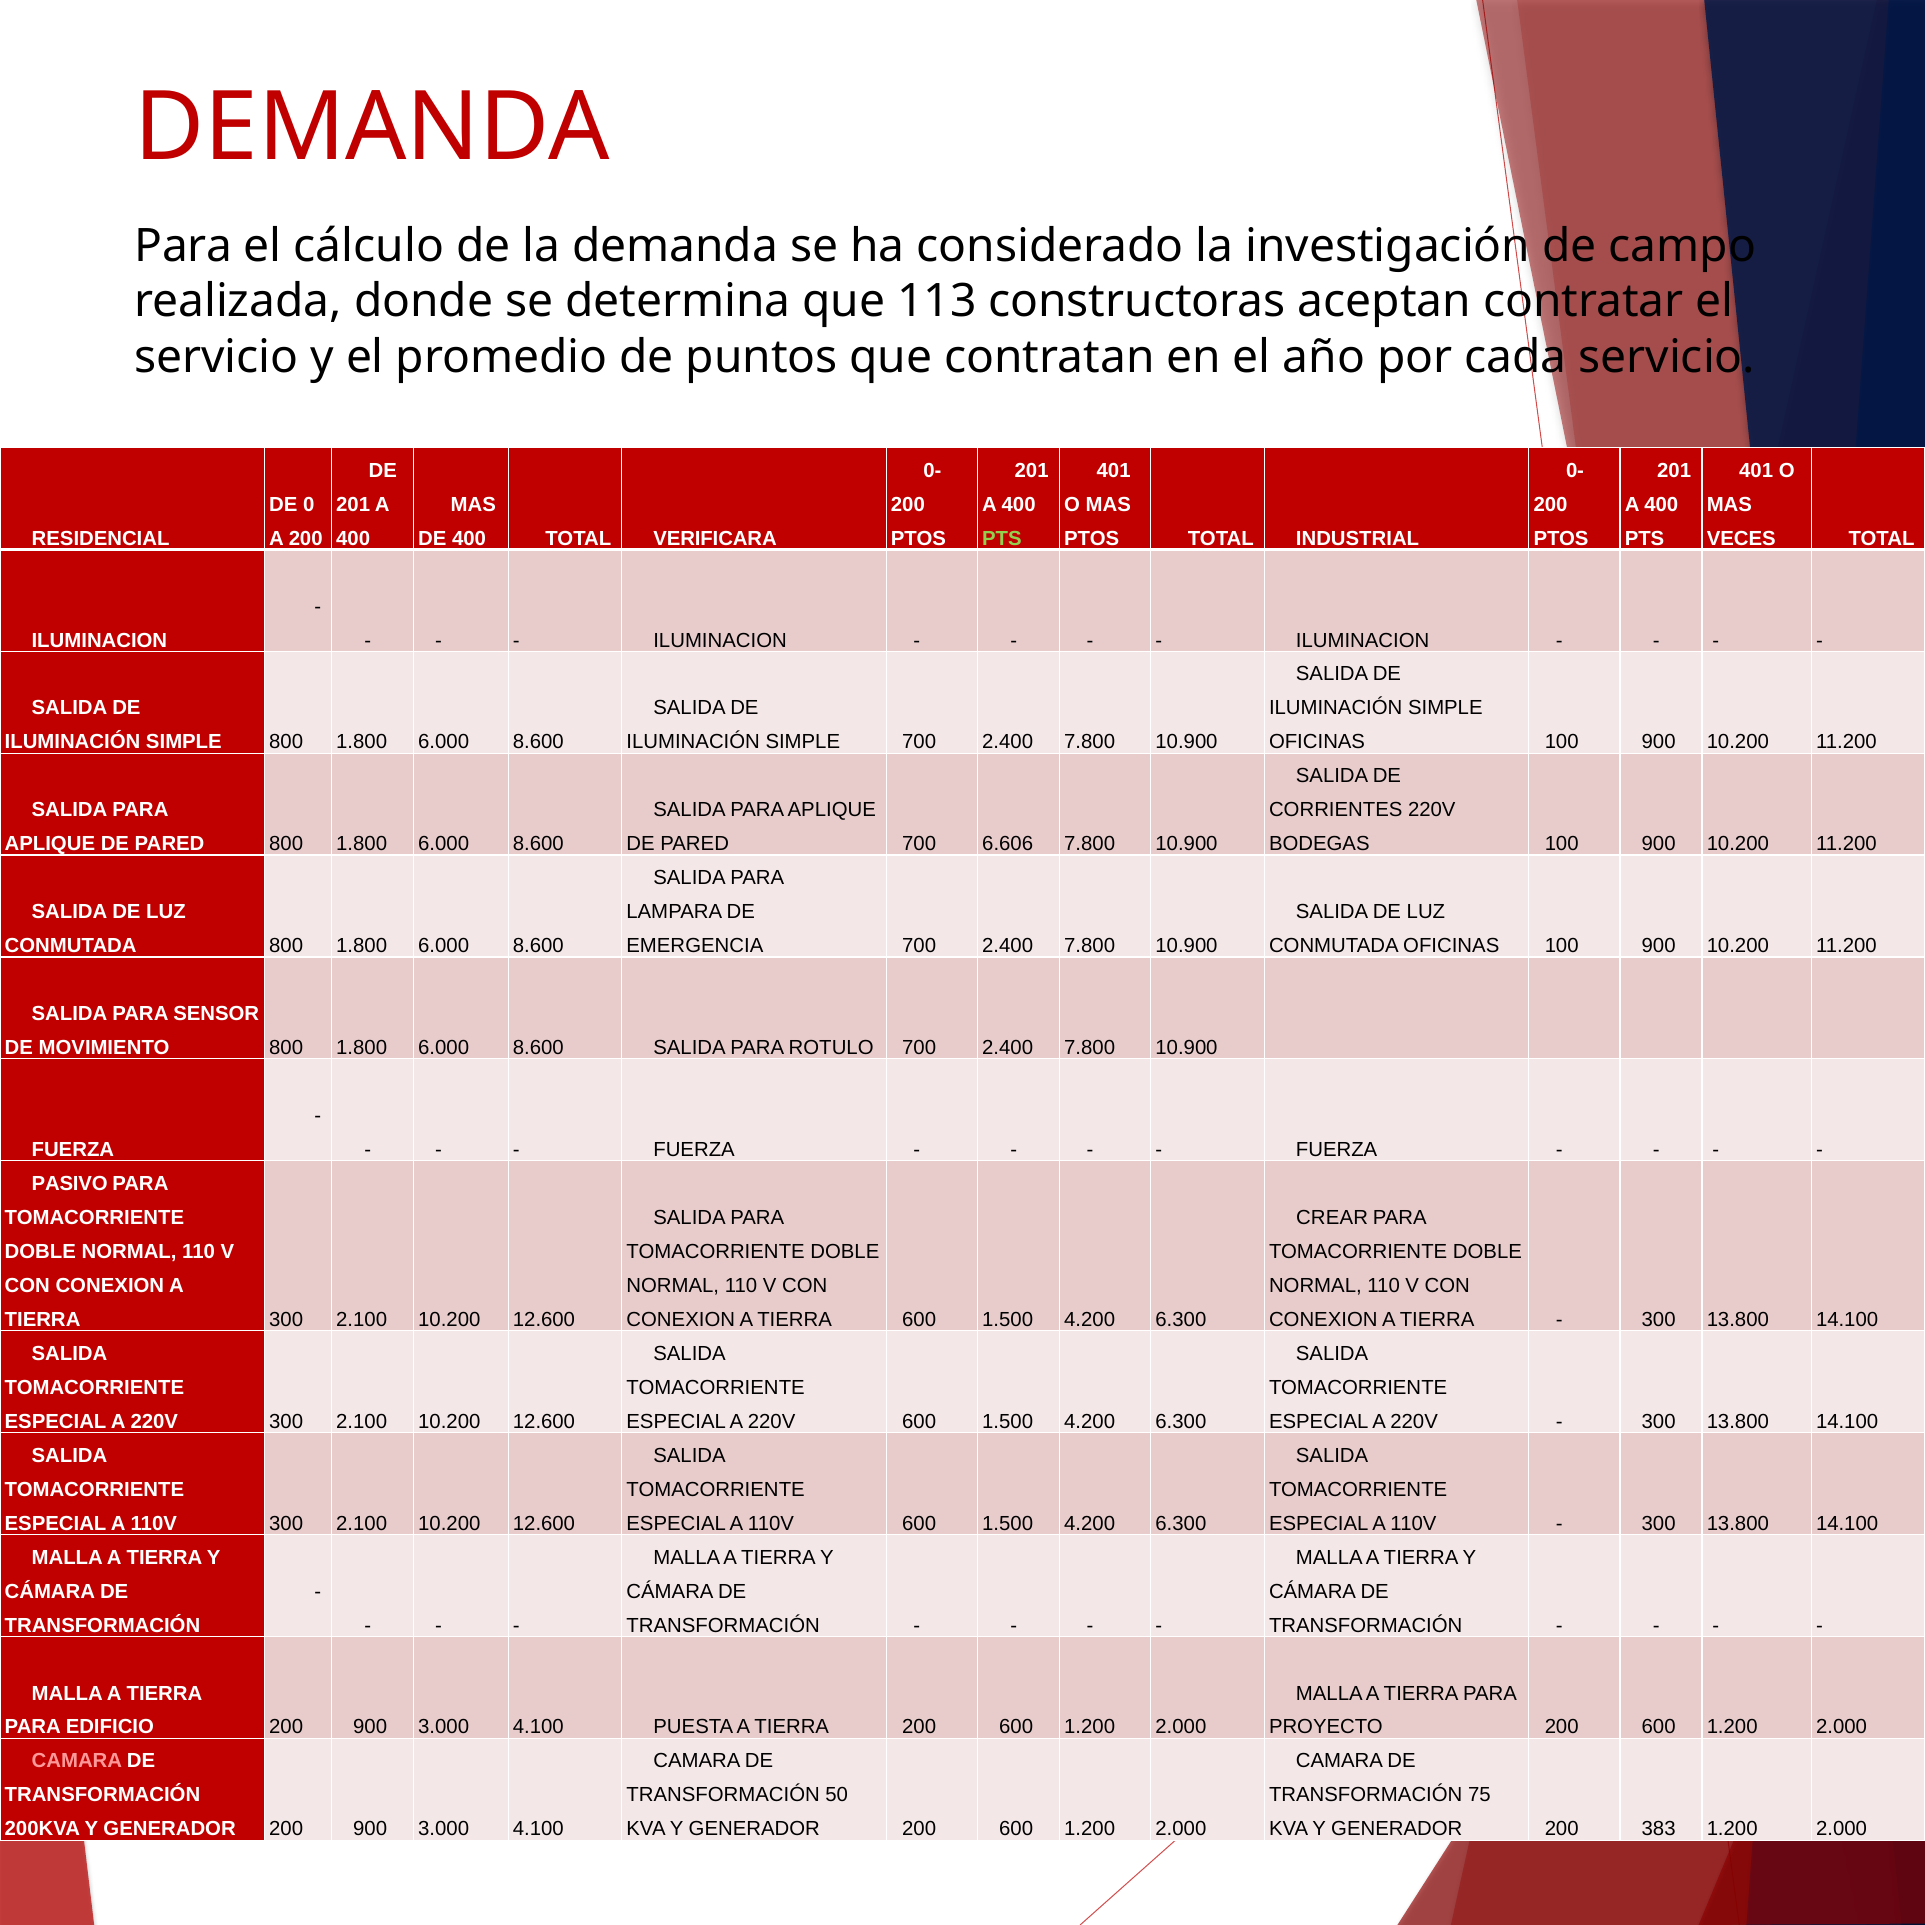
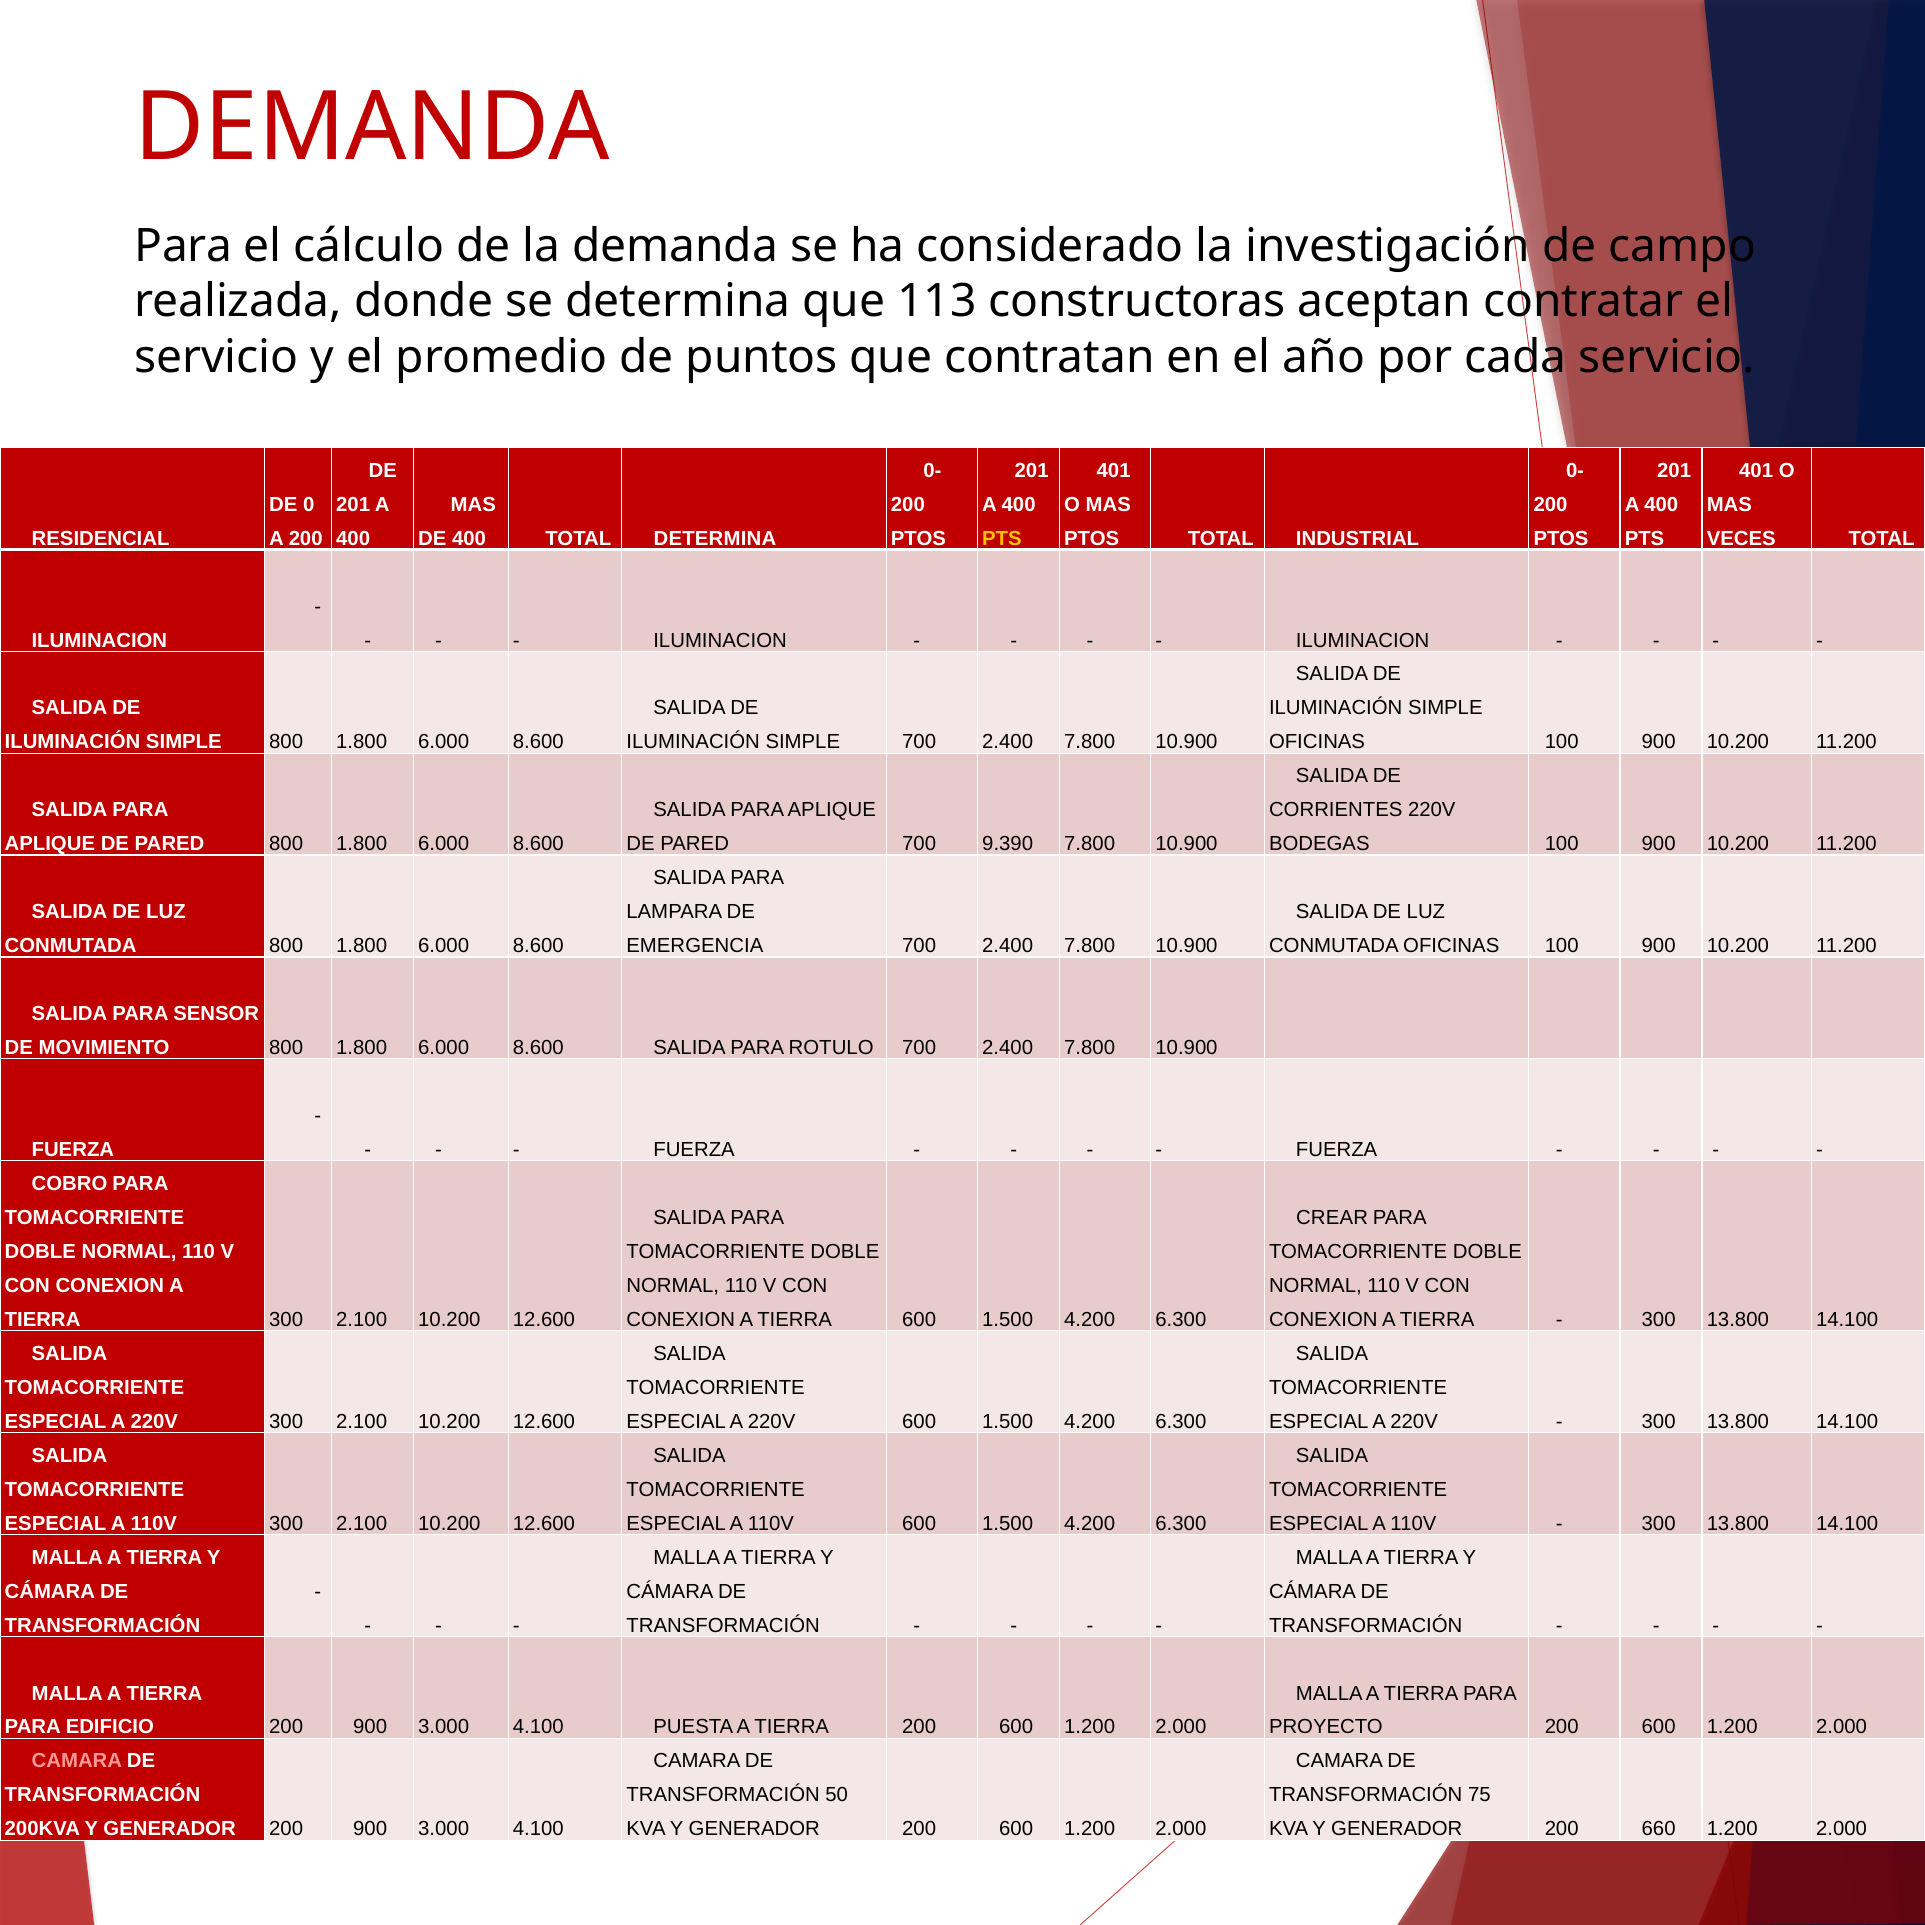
TOTAL VERIFICARA: VERIFICARA -> DETERMINA (715, 538)
PTS colour: light green -> yellow (1002, 538)
6.606: 6.606 -> 9.390 (1008, 844)
PASIVO: PASIVO -> COBRO (70, 1184)
383: 383 -> 660 (1659, 1829)
